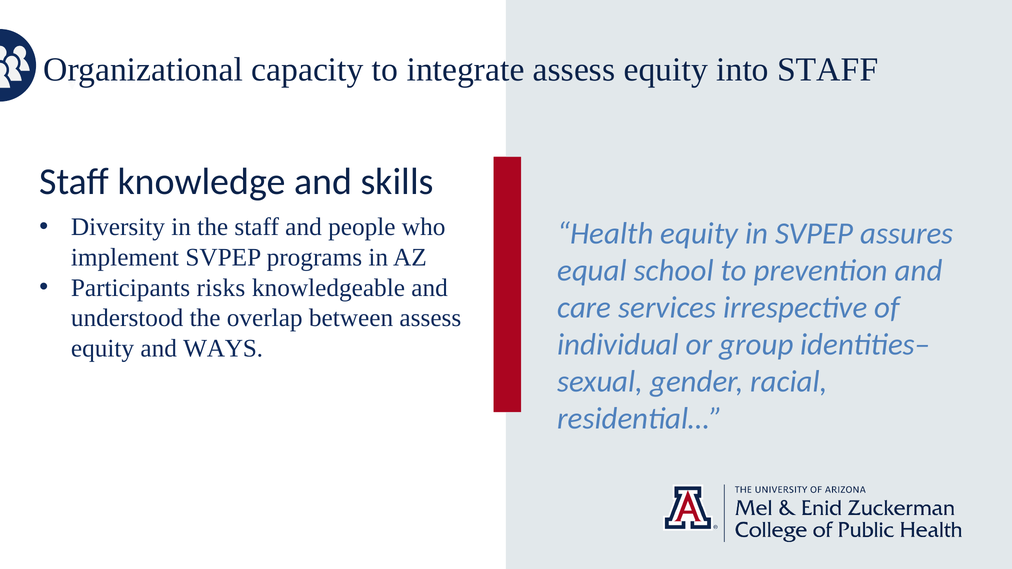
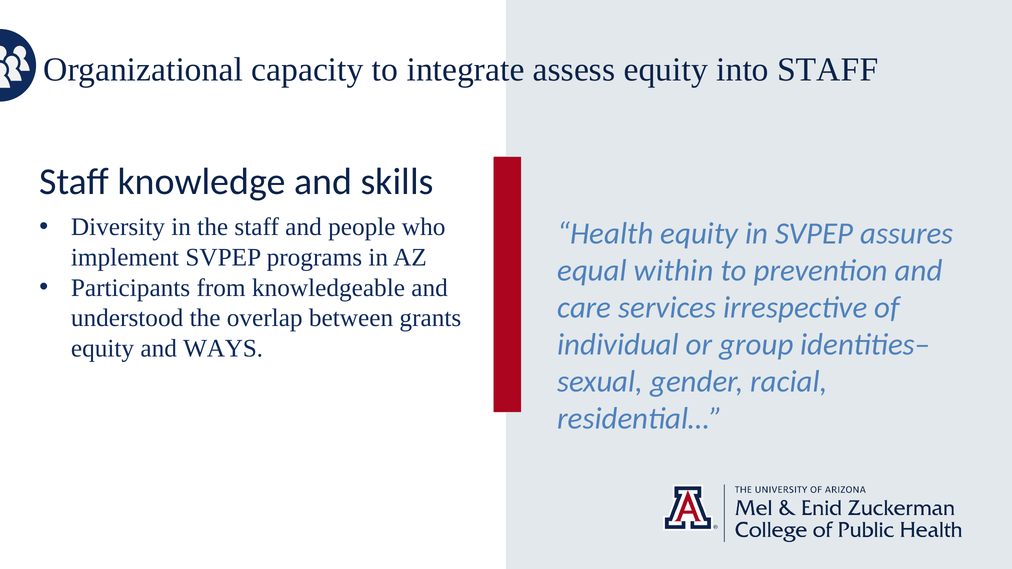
school: school -> within (674, 271)
risks: risks -> from (221, 288)
between assess: assess -> grants (430, 318)
